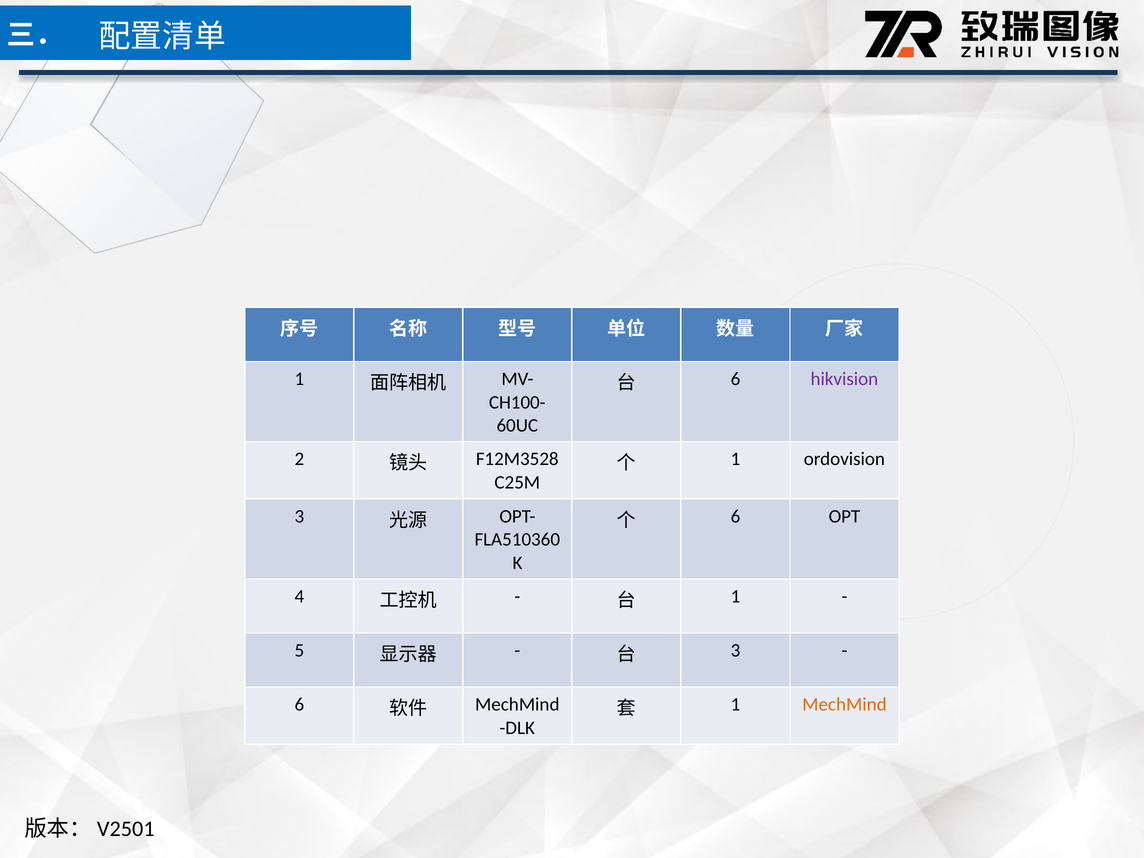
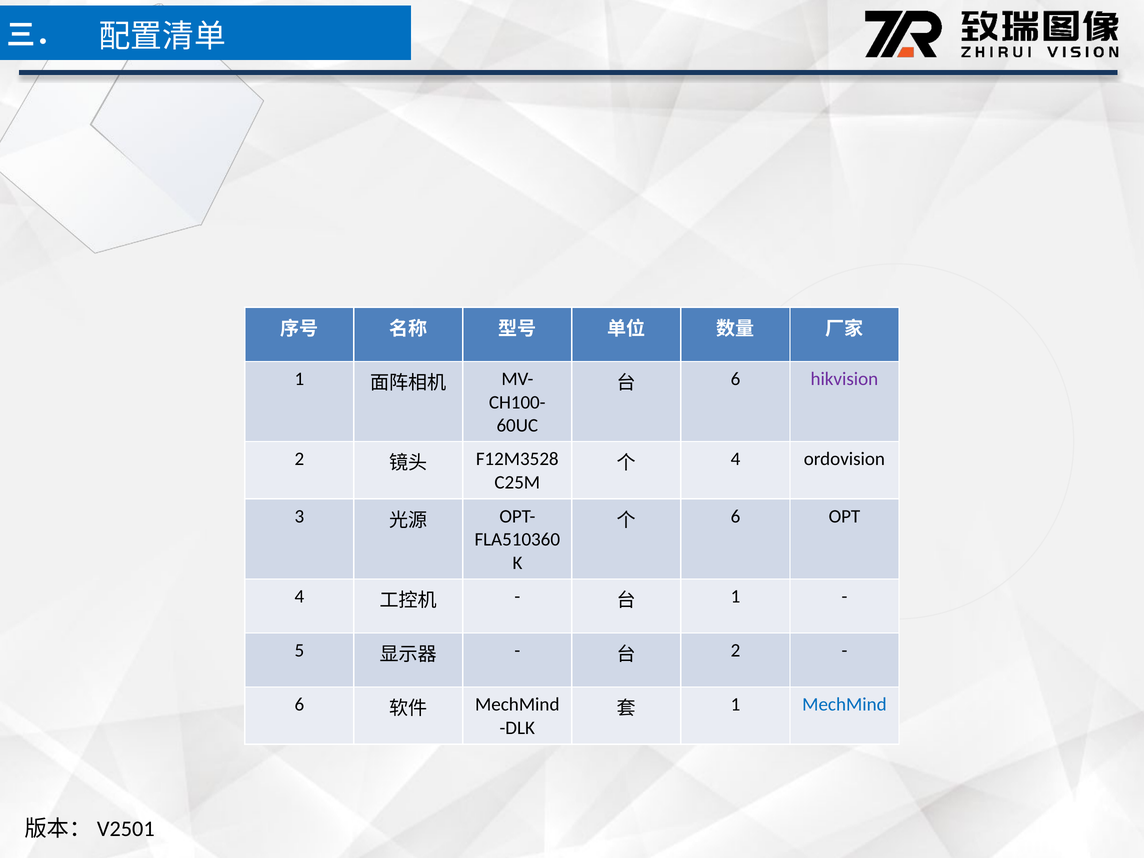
1: 1 -> 4 (735, 459)
3: 3 -> 2 (735, 651)
MechMind colour: orange -> blue (844, 705)
